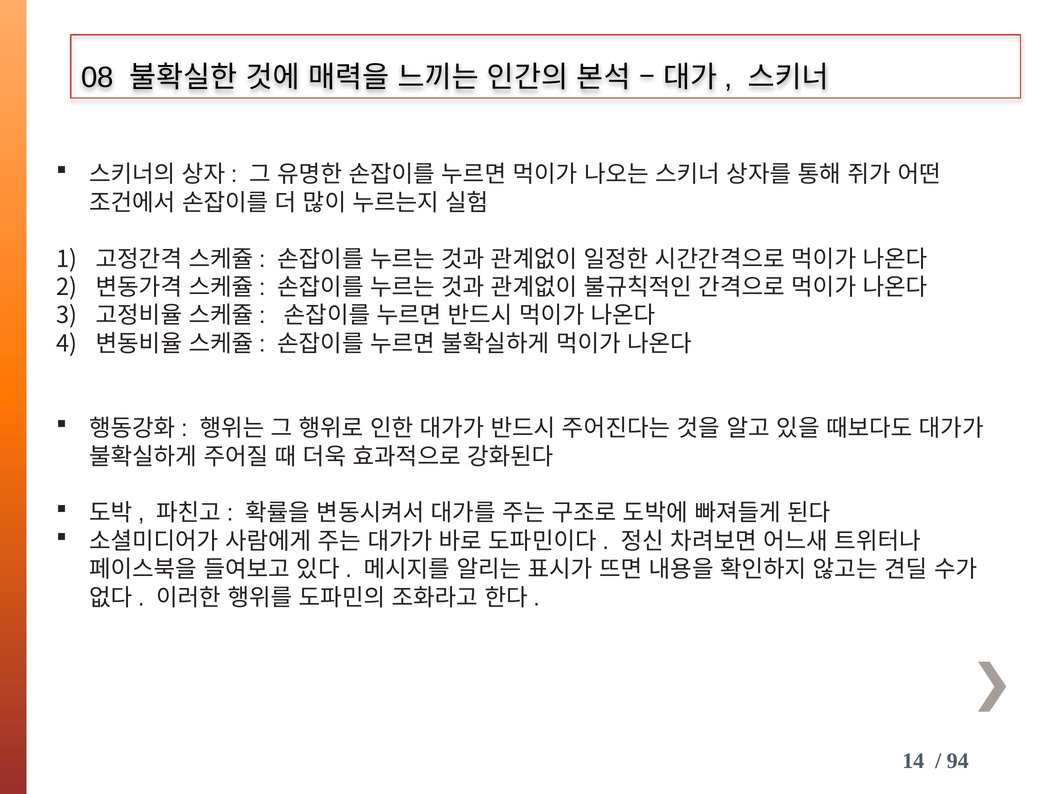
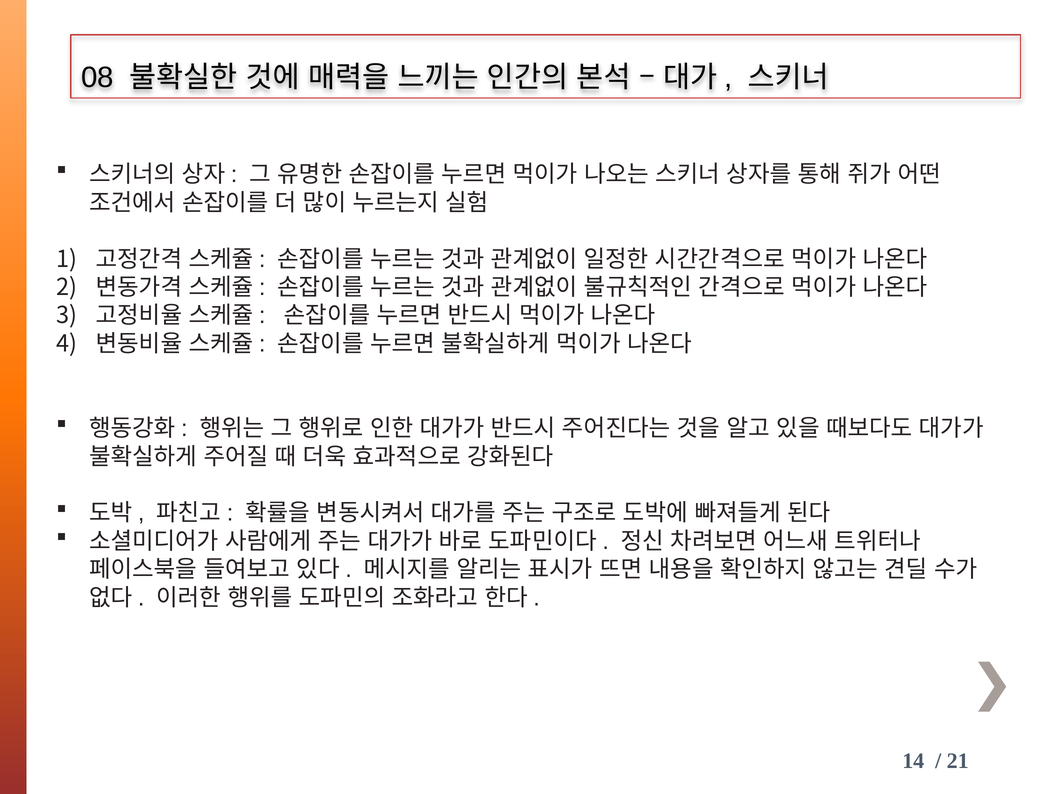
94: 94 -> 21 (958, 760)
